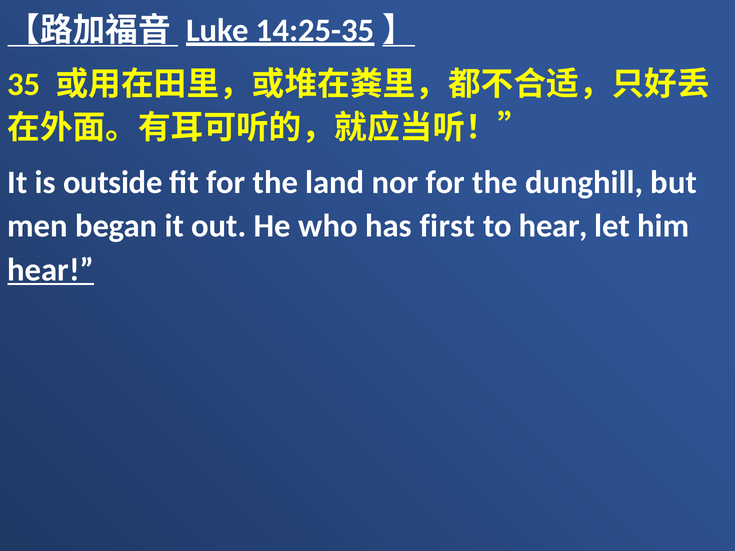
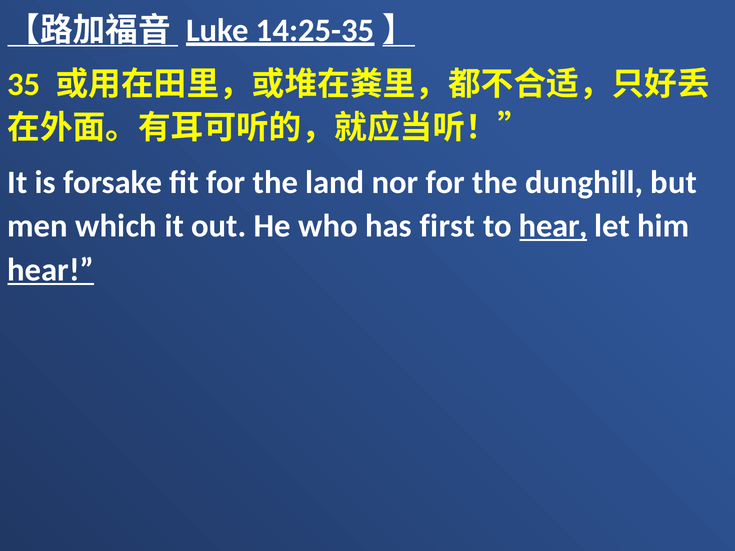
outside: outside -> forsake (113, 182)
began: began -> which (116, 226)
hear underline: none -> present (553, 226)
